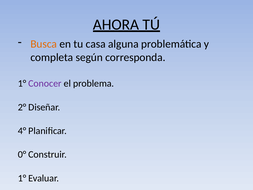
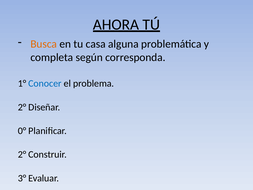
Conocer colour: purple -> blue (45, 83)
4°: 4° -> 0° (22, 131)
0°: 0° -> 2° (22, 154)
1°: 1° -> 3° (22, 178)
